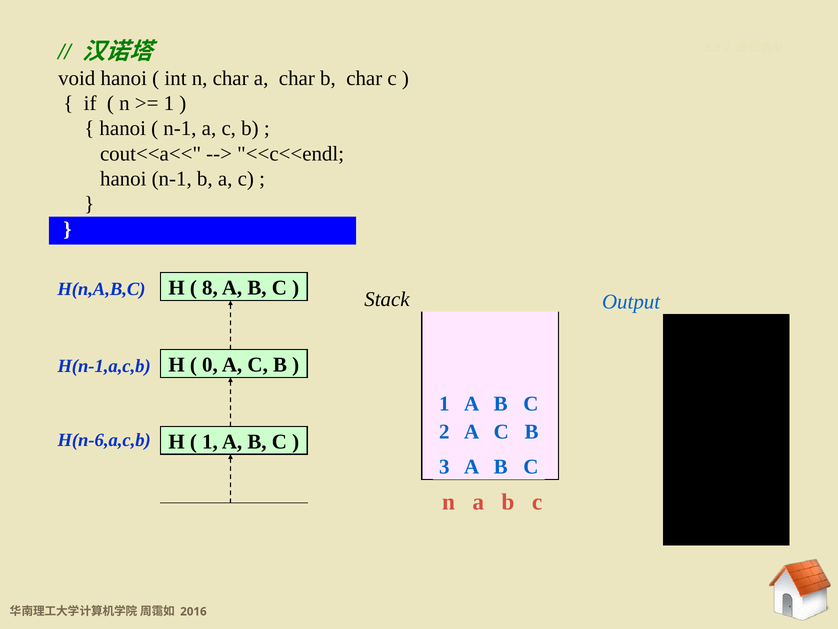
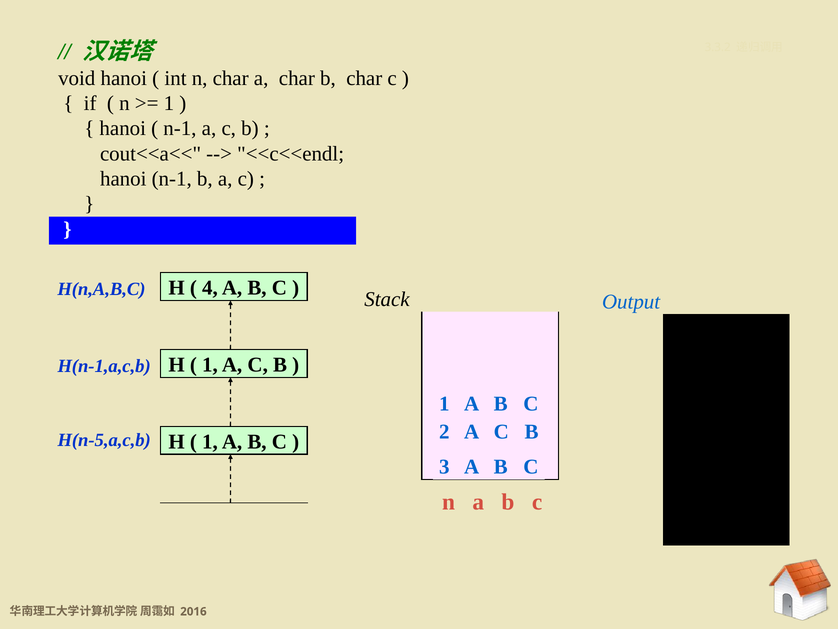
8: 8 -> 4 (210, 288)
0: 0 -> 1 (210, 365)
H(n-6,a,c,b: H(n-6,a,c,b -> H(n-5,a,c,b (104, 440)
